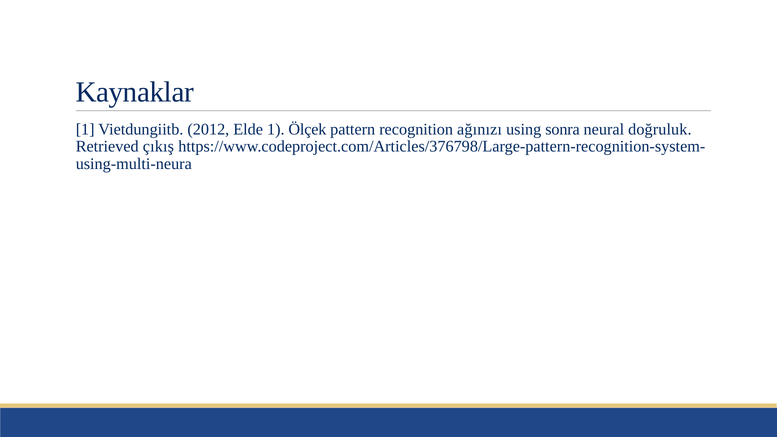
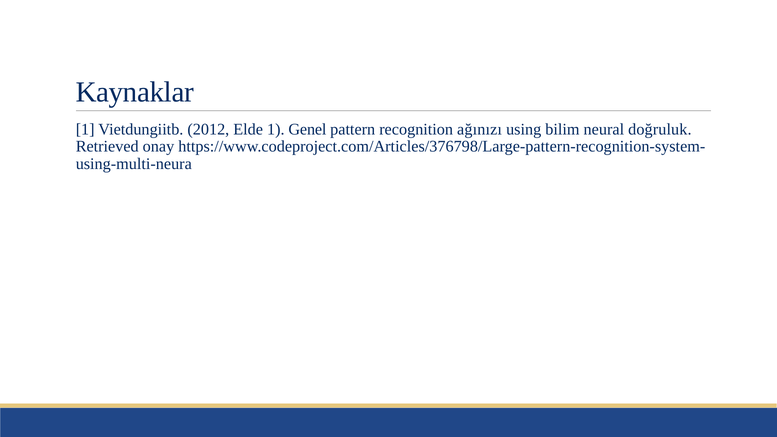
Ölçek: Ölçek -> Genel (307, 129)
sonra: sonra -> bilim (562, 129)
çıkış: çıkış -> onay (158, 147)
